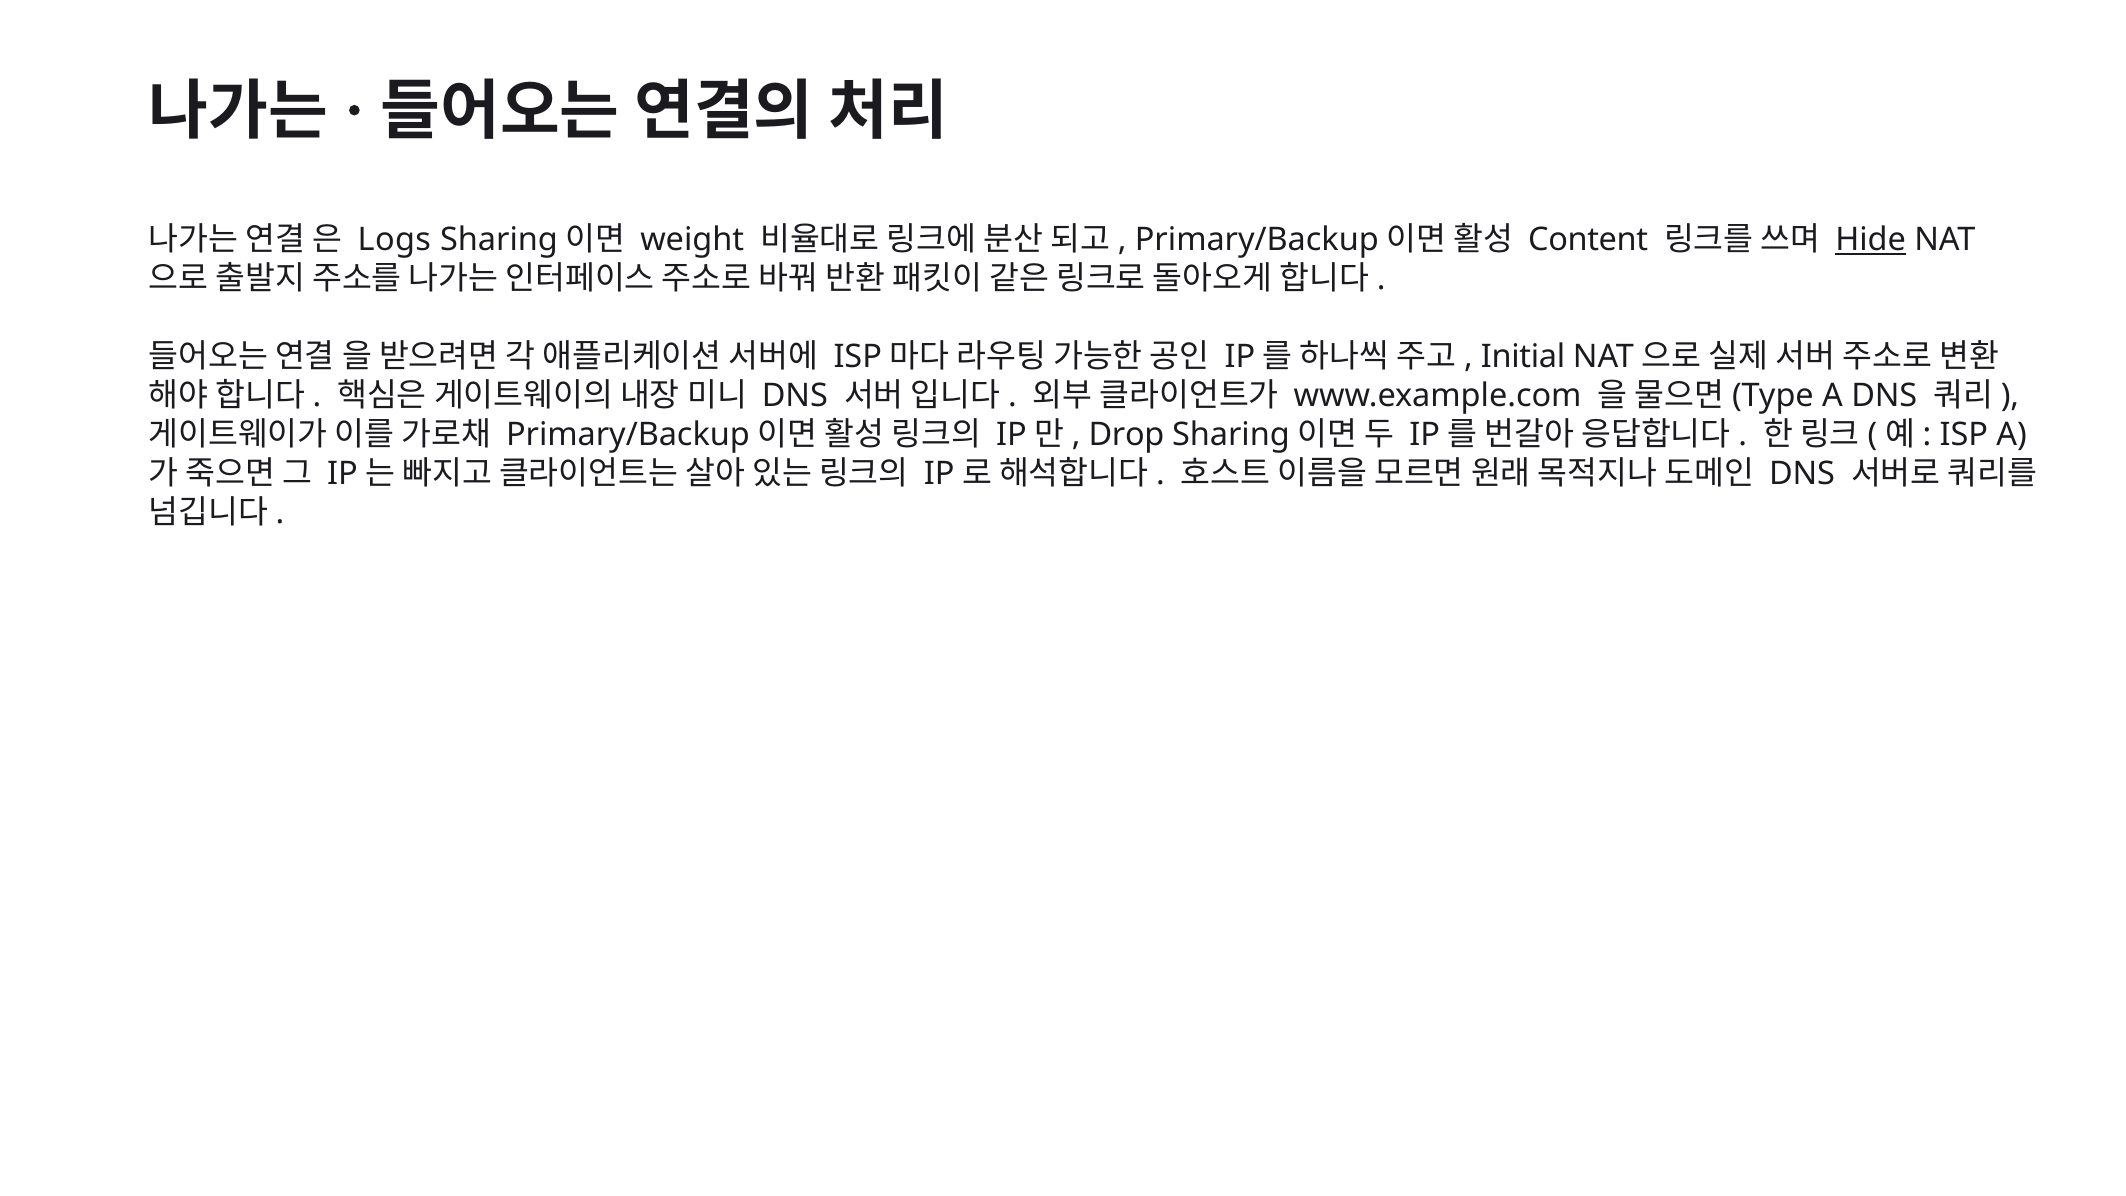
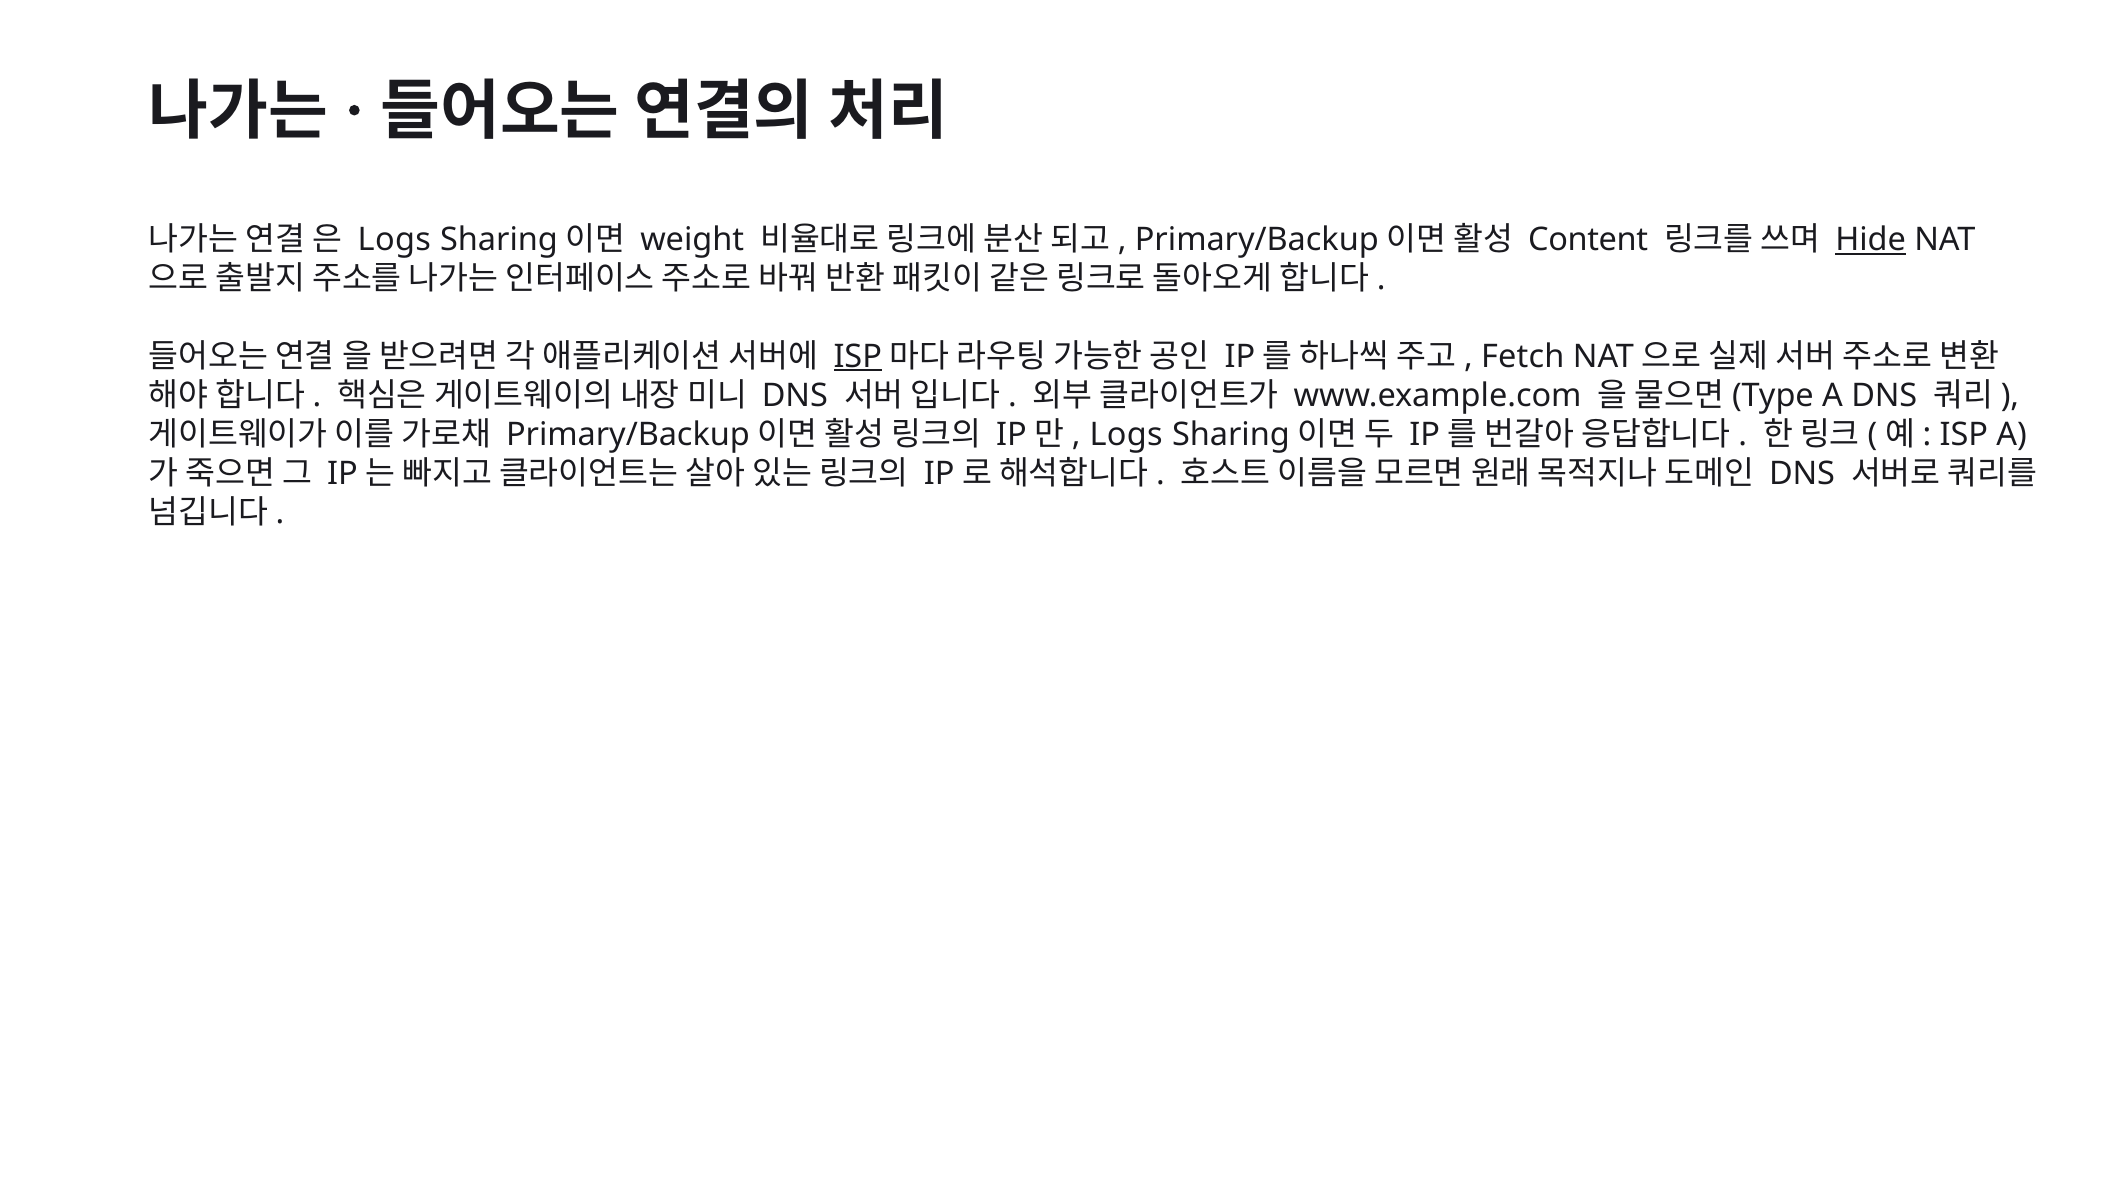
ISP underline: none -> present (858, 356)
Initial: Initial -> Fetch (1523, 356)
Drop: Drop -> Logs (1126, 434)
